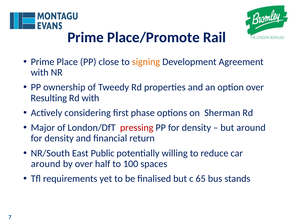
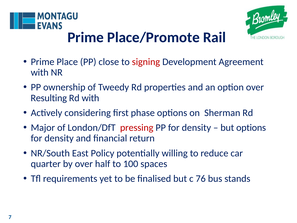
signing colour: orange -> red (146, 62)
but around: around -> options (251, 127)
Public: Public -> Policy (103, 153)
around: around -> quarter (46, 164)
65: 65 -> 76 (201, 178)
